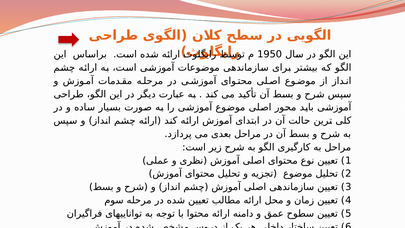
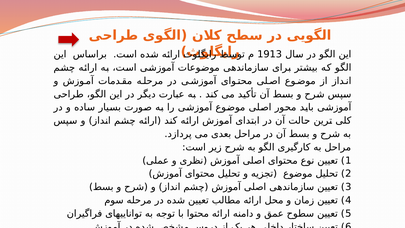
1950: 1950 -> 1913 (270, 54)
